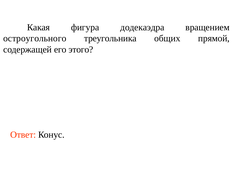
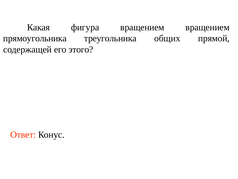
фигура додекаэдра: додекаэдра -> вращением (142, 27)
остроугольного: остроугольного -> прямоугольника (35, 38)
